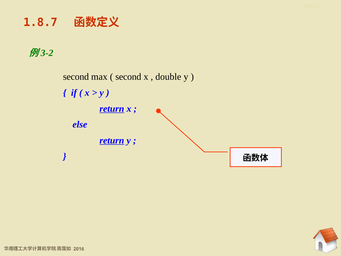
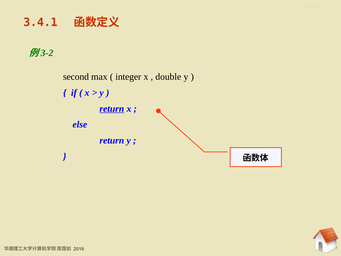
1.8.7: 1.8.7 -> 3.4.1 (40, 22)
second: second -> integer (128, 77)
return underline: present -> none (112, 140)
